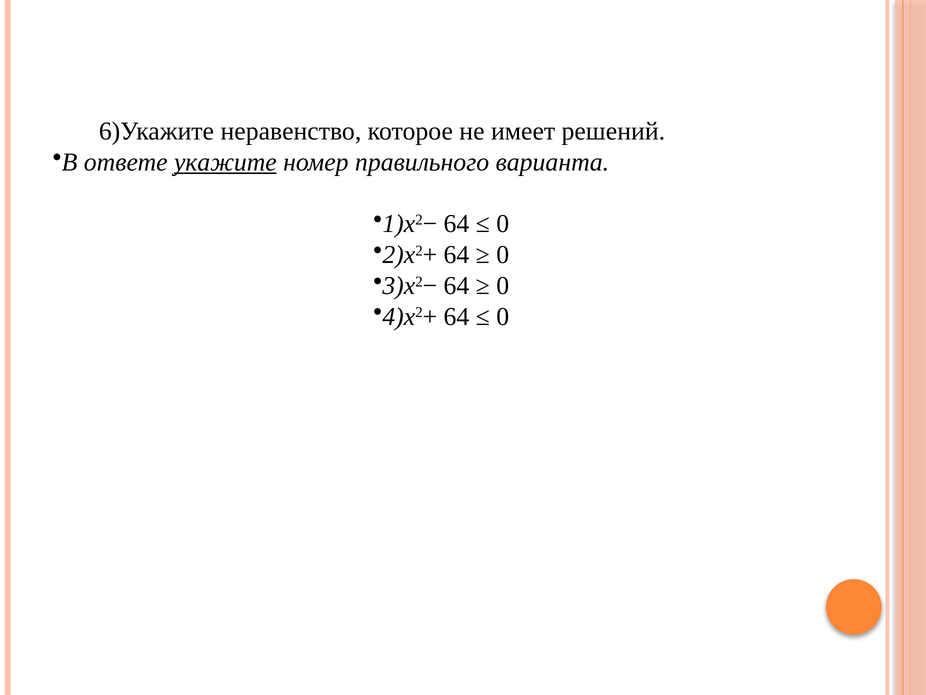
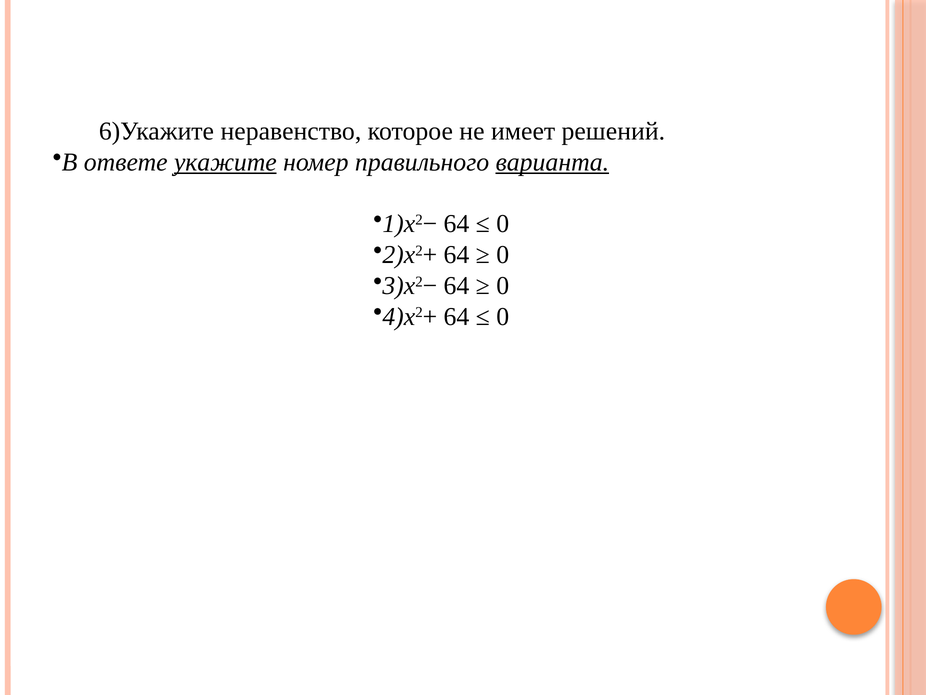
варианта underline: none -> present (552, 162)
